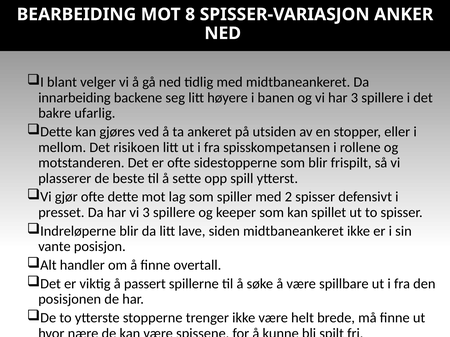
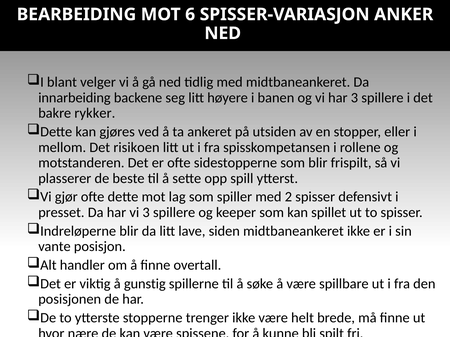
8: 8 -> 6 (190, 14)
ufarlig: ufarlig -> rykker (95, 113)
passert: passert -> gunstig (145, 284)
